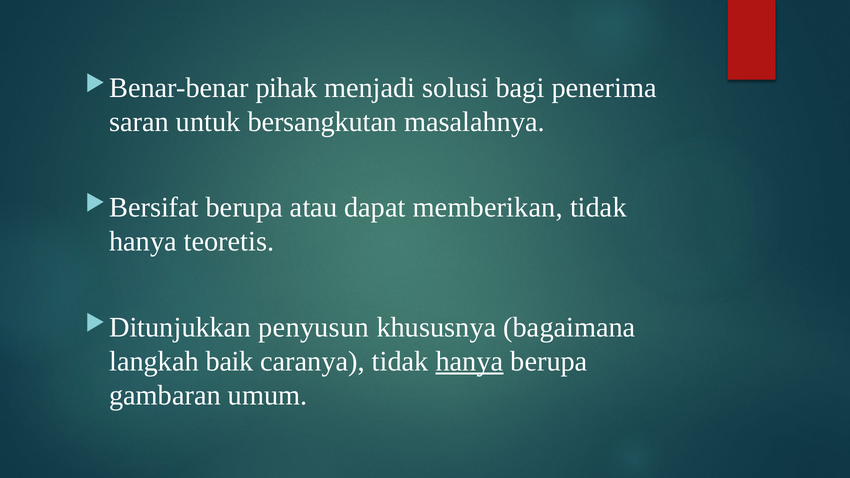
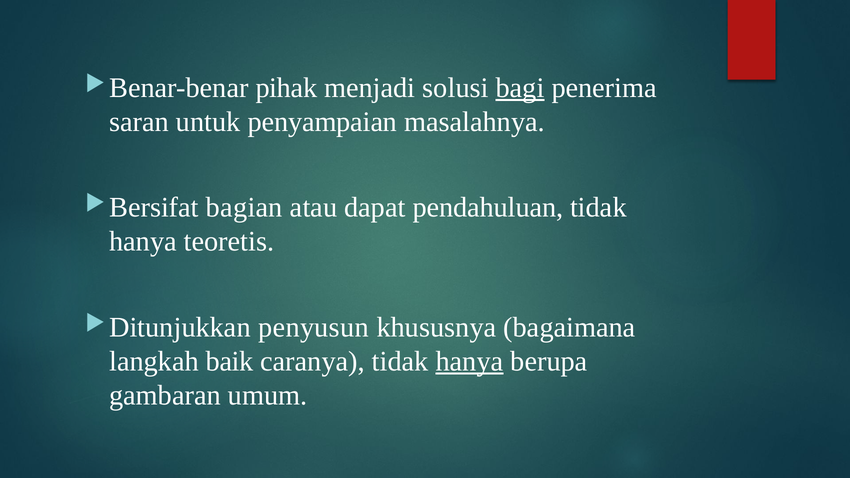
bagi underline: none -> present (520, 88)
bersangkutan: bersangkutan -> penyampaian (322, 122)
berupa: berupa -> bagian (244, 208)
memberikan: memberikan -> pendahuluan (488, 208)
